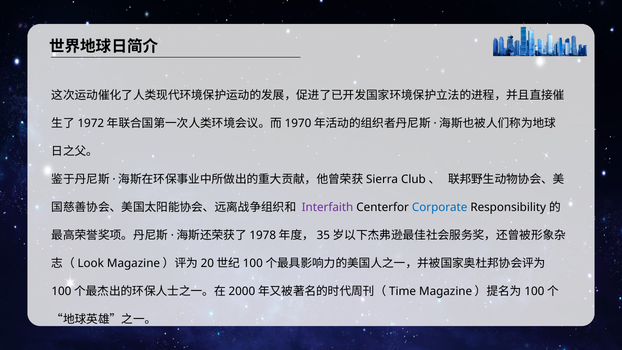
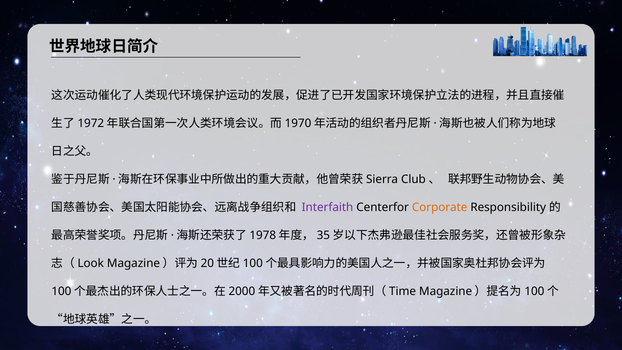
Corporate colour: blue -> orange (440, 207)
